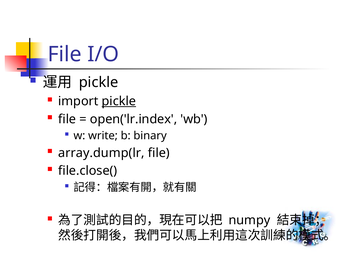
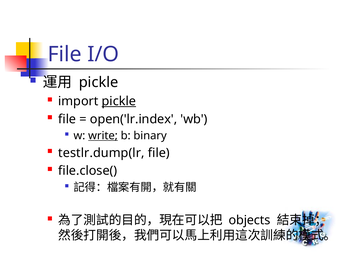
write underline: none -> present (103, 135)
array.dump(lr: array.dump(lr -> testlr.dump(lr (101, 153)
numpy: numpy -> objects (250, 220)
